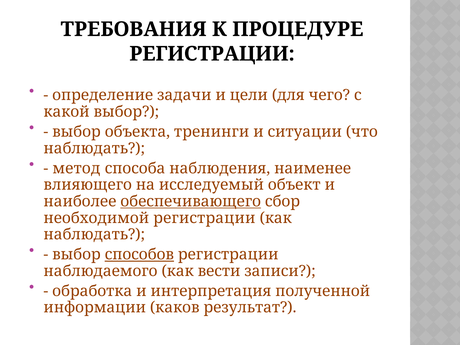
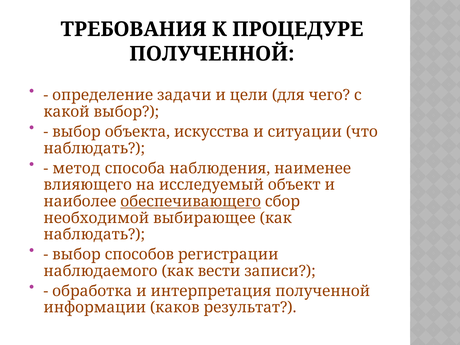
РЕГИСТРАЦИИ: РЕГИСТРАЦИИ -> ПОЛУЧЕННОЙ (212, 54)
тренинги: тренинги -> искусства (212, 132)
необходимой регистрации: регистрации -> выбирающее (204, 218)
способов underline: present -> none (139, 254)
